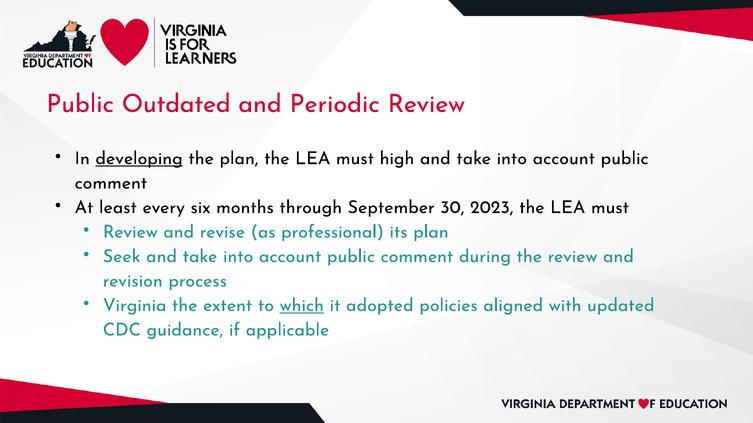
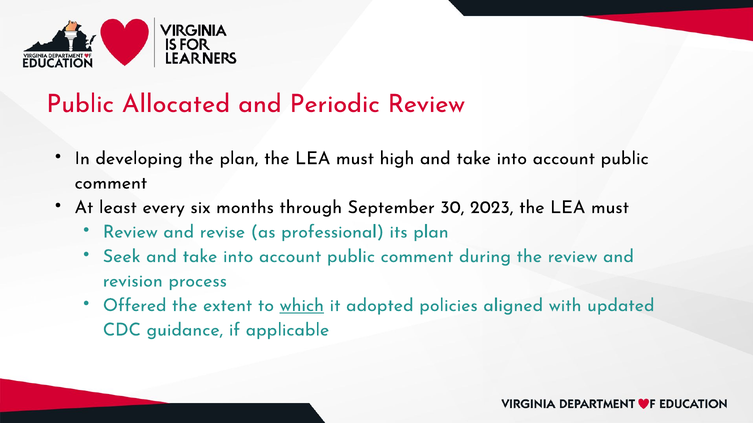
Outdated: Outdated -> Allocated (176, 104)
developing underline: present -> none (139, 158)
Virginia: Virginia -> Offered (135, 306)
